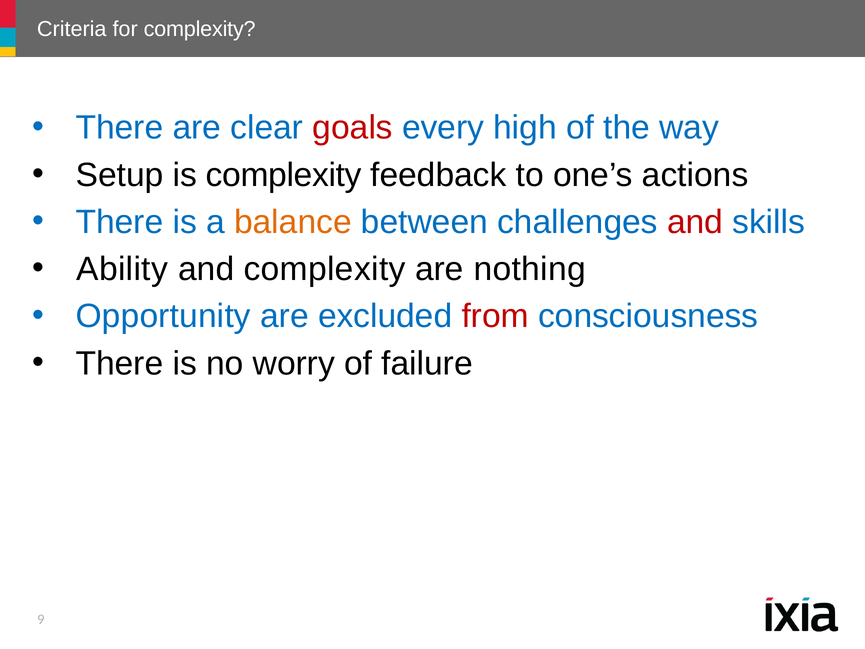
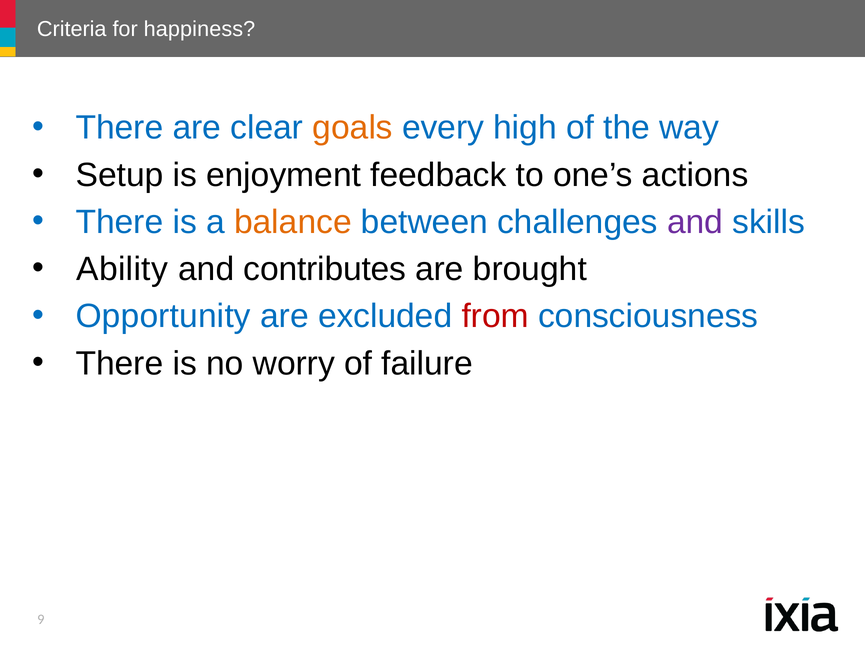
for complexity: complexity -> happiness (199, 29)
goals colour: red -> orange (353, 128)
is complexity: complexity -> enjoyment (284, 175)
and colour: red -> purple (695, 222)
and complexity: complexity -> contributes (325, 269)
nothing: nothing -> brought (530, 269)
